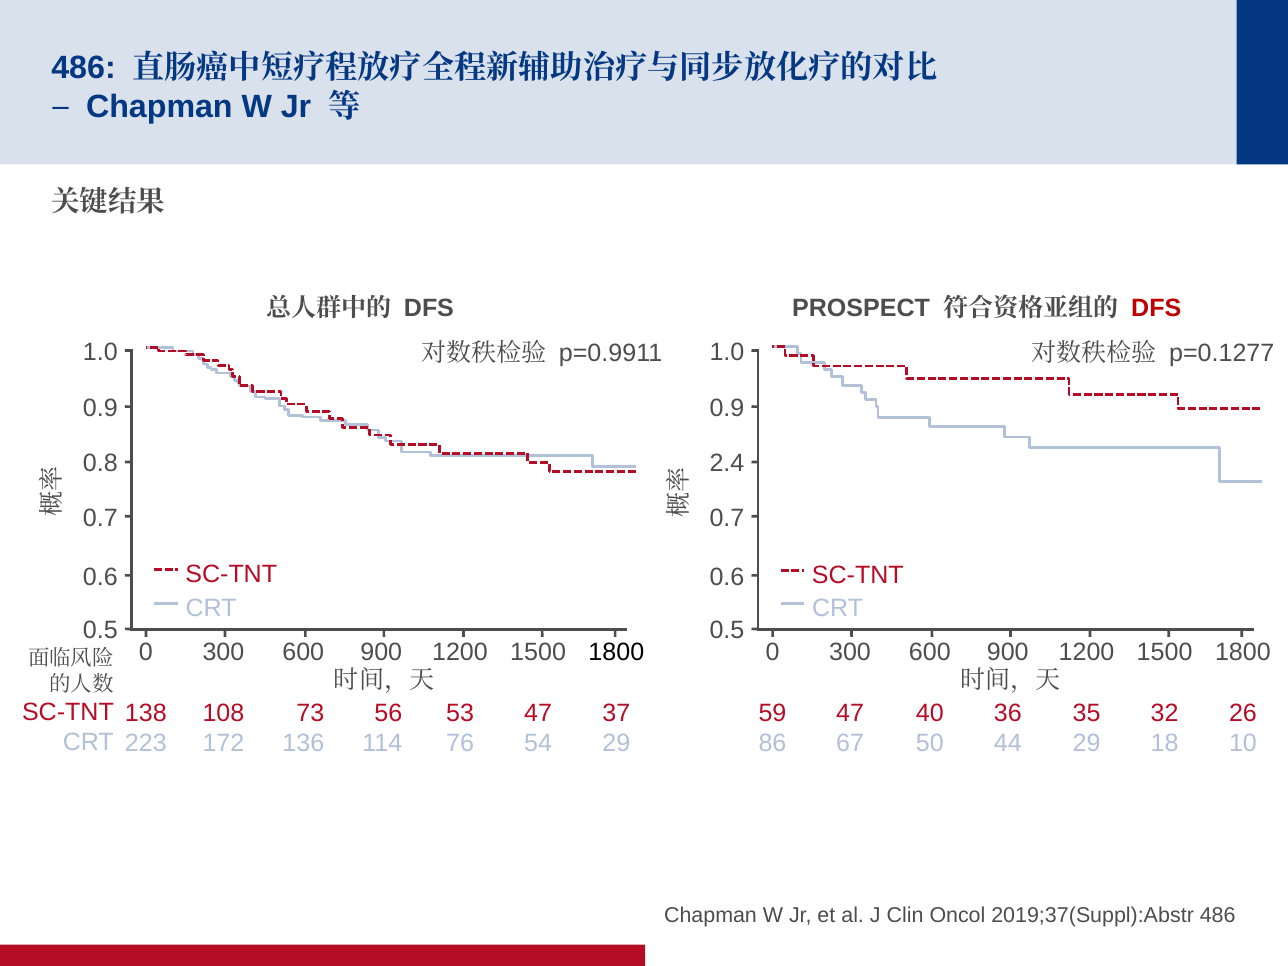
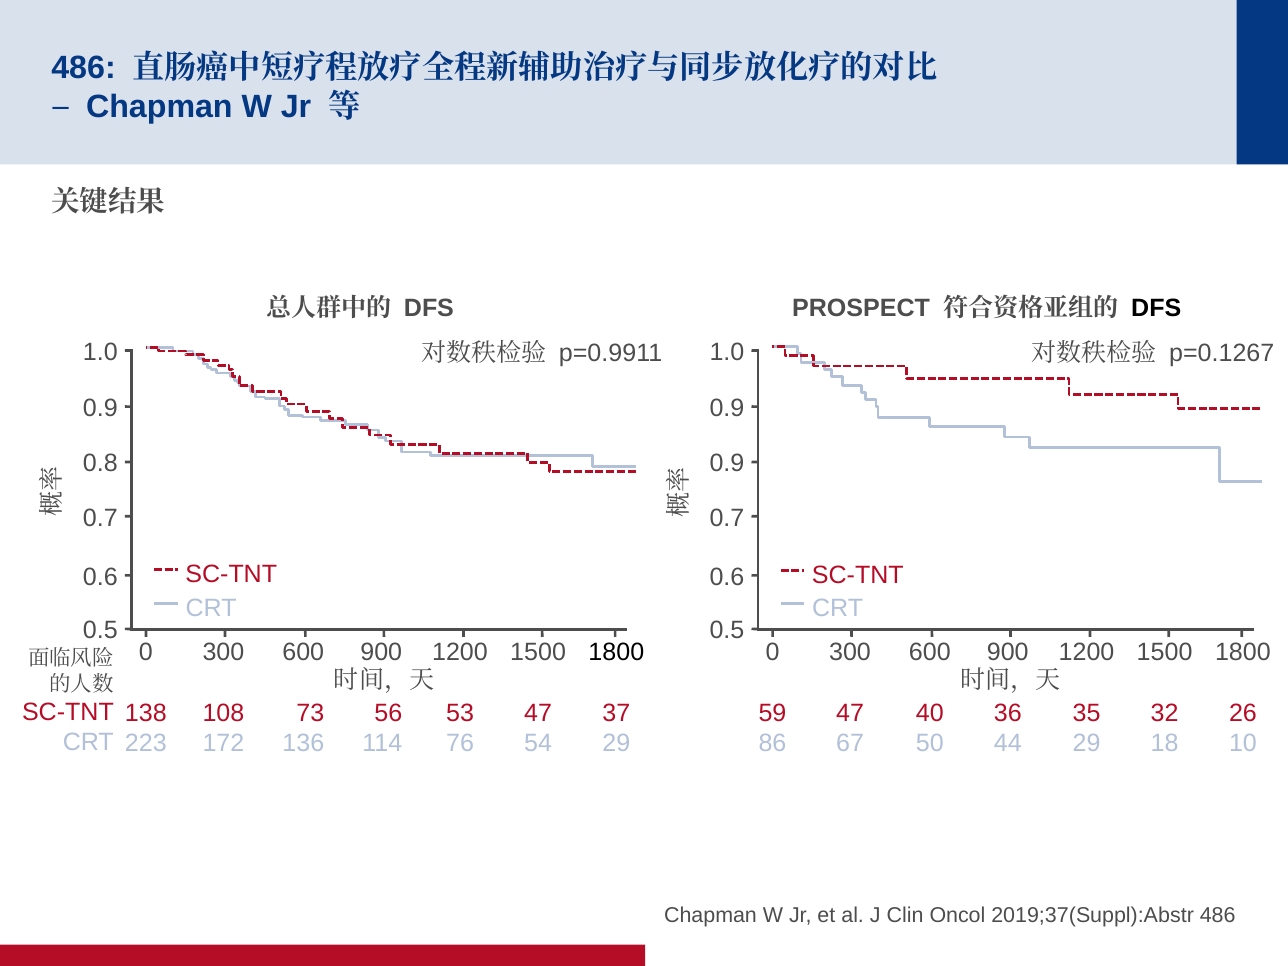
DFS colour: red -> black (1156, 308)
p=0.1277: p=0.1277 -> p=0.1267 (1222, 354)
2.4: 2.4 -> 0.9 (727, 464)
